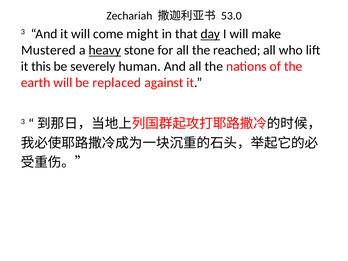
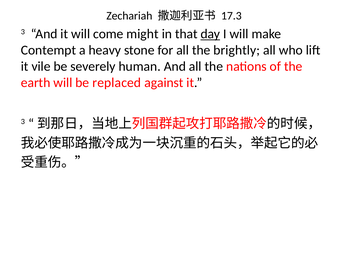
53.0: 53.0 -> 17.3 (231, 16)
Mustered: Mustered -> Contempt (48, 50)
heavy underline: present -> none (105, 50)
reached: reached -> brightly (237, 50)
this: this -> vile (41, 67)
